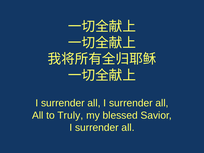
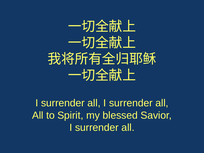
Truly: Truly -> Spirit (70, 115)
